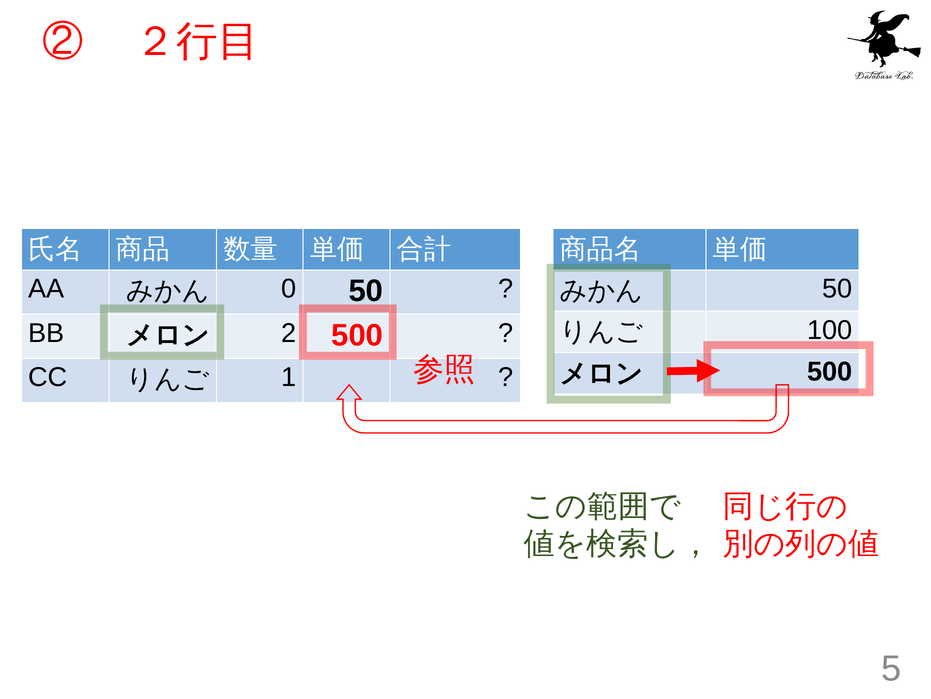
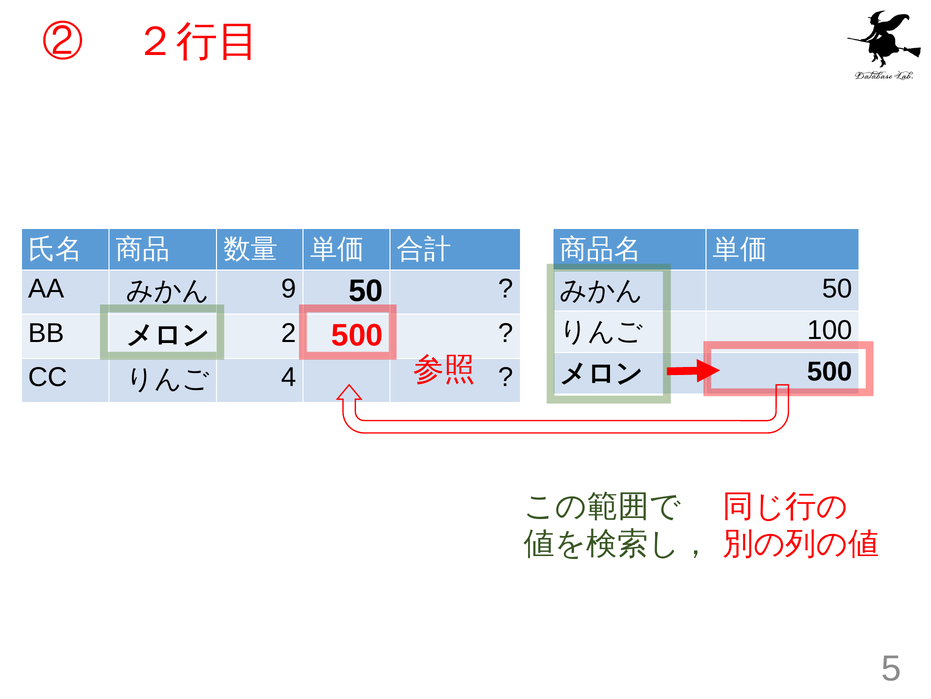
0: 0 -> 9 (289, 289)
1: 1 -> 4 (289, 377)
